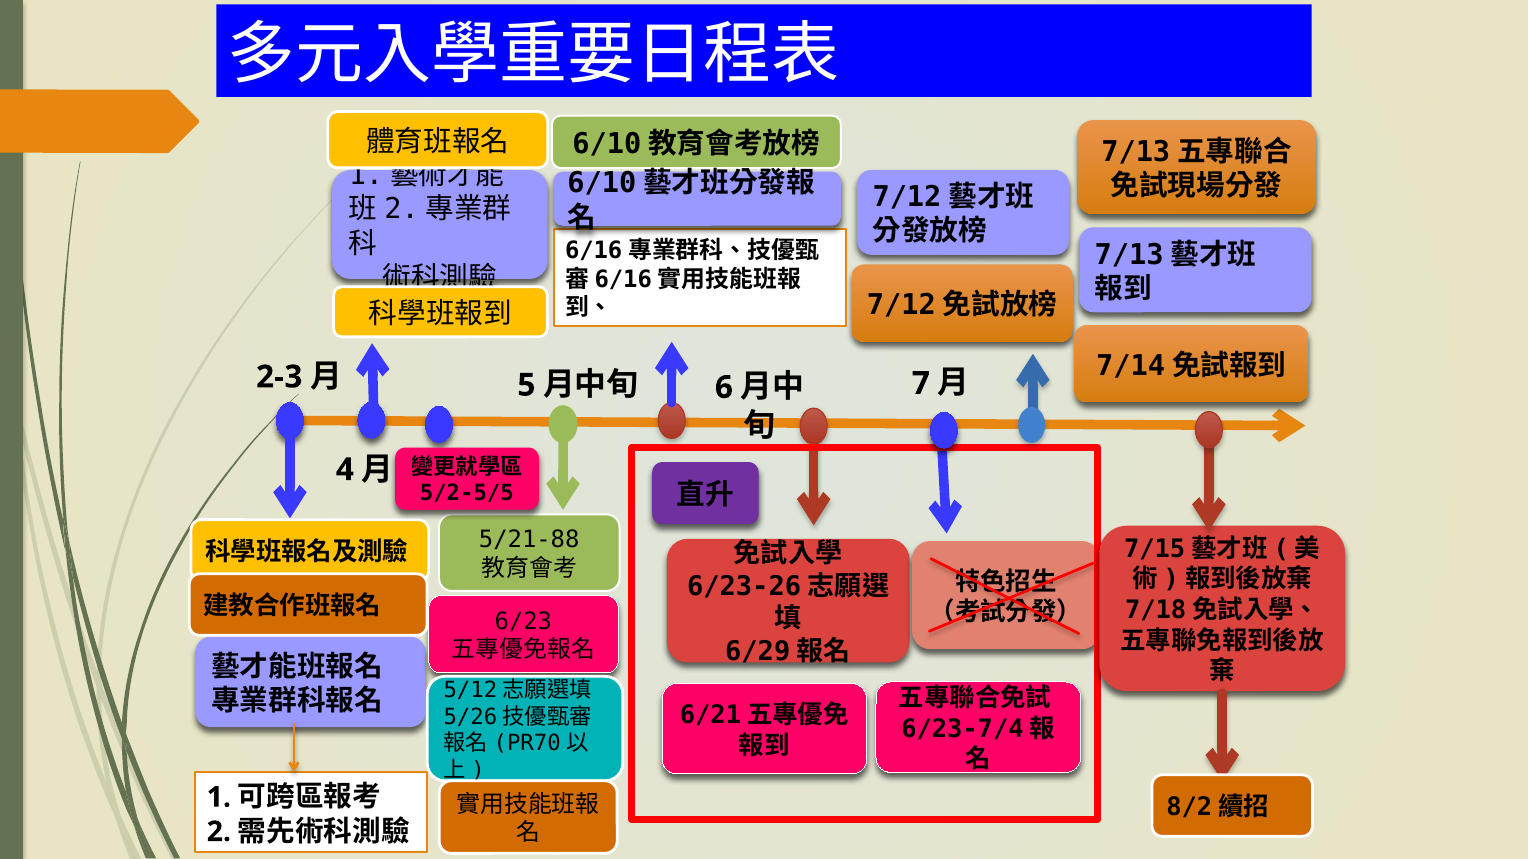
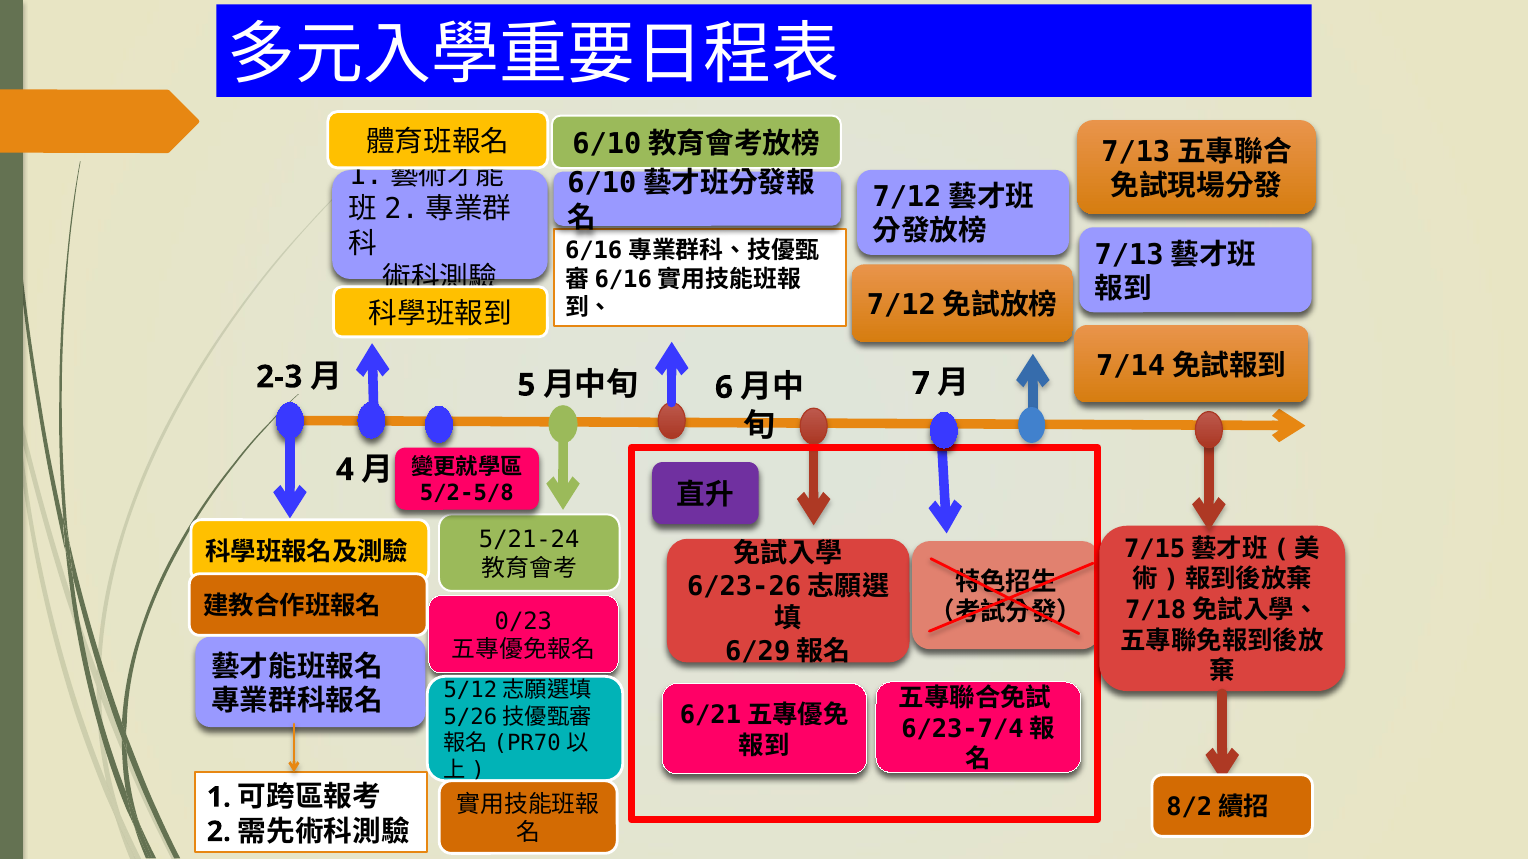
5/2-5/5: 5/2-5/5 -> 5/2-5/8 (467, 494)
5/21-88: 5/21-88 -> 5/21-24 (529, 540)
6/23: 6/23 -> 0/23 (523, 622)
